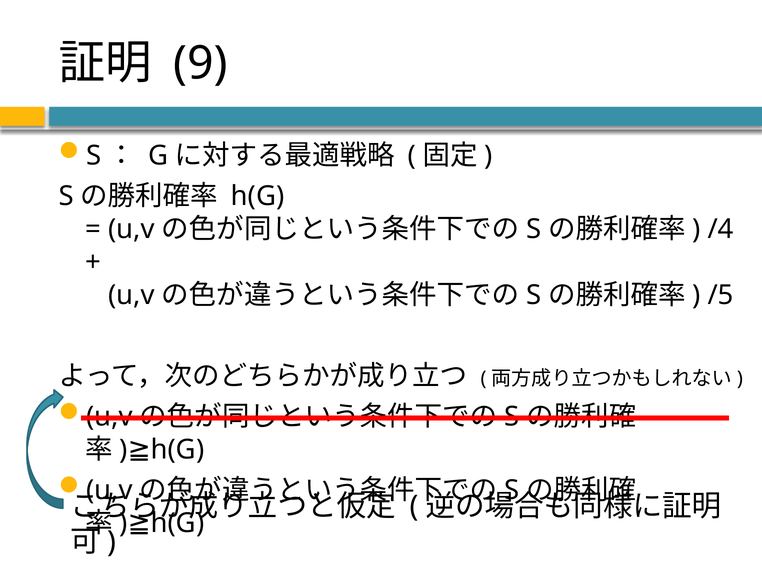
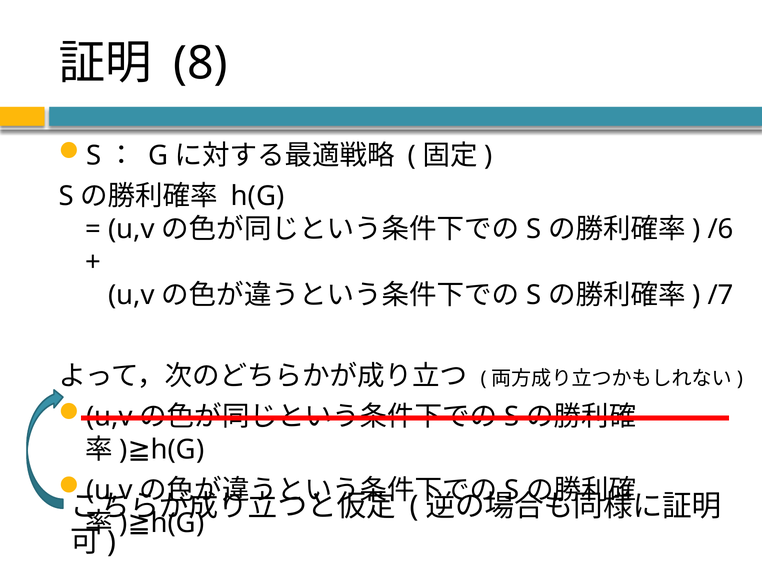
9: 9 -> 8 (201, 64)
/4: /4 -> /6 (721, 229)
/5: /5 -> /7 (721, 295)
